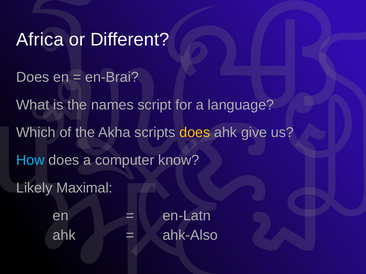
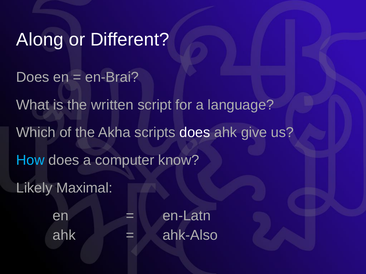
Africa: Africa -> Along (40, 40)
names: names -> written (112, 105)
does colour: yellow -> white (195, 133)
